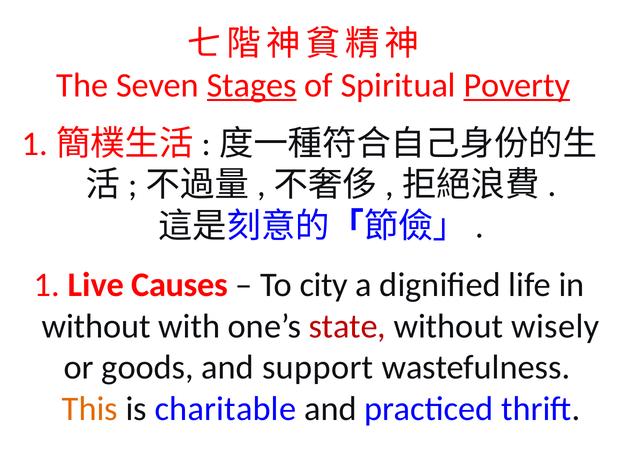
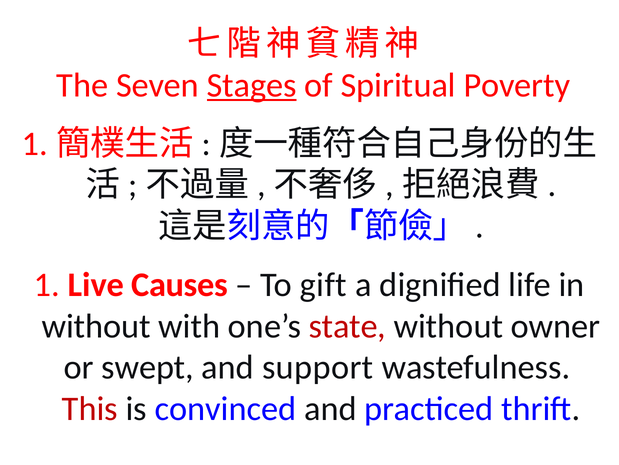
Poverty underline: present -> none (517, 85)
city: city -> gift (323, 284)
wisely: wisely -> owner (555, 326)
goods: goods -> swept (148, 367)
This colour: orange -> red (90, 408)
charitable: charitable -> convinced (226, 408)
